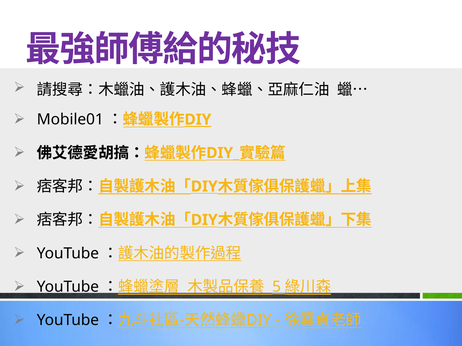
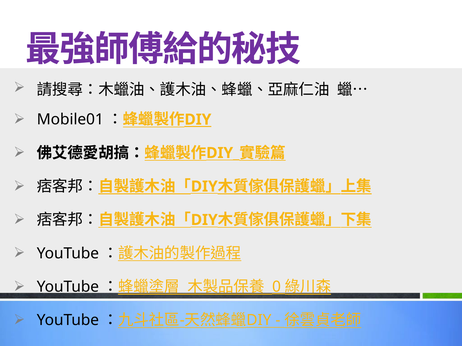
5: 5 -> 0 (277, 287)
